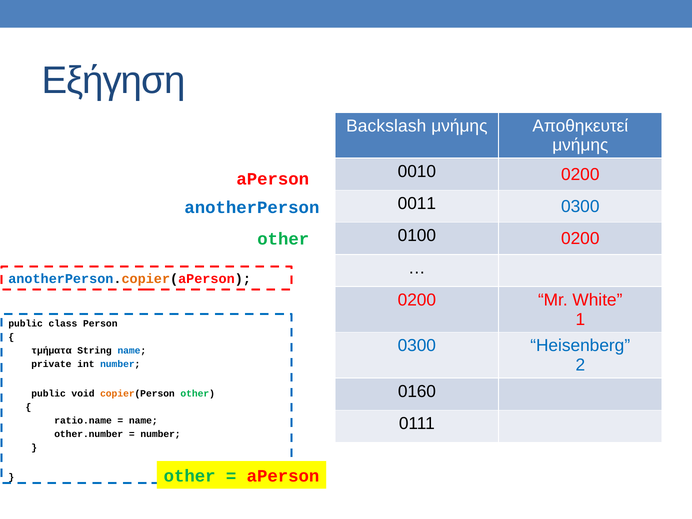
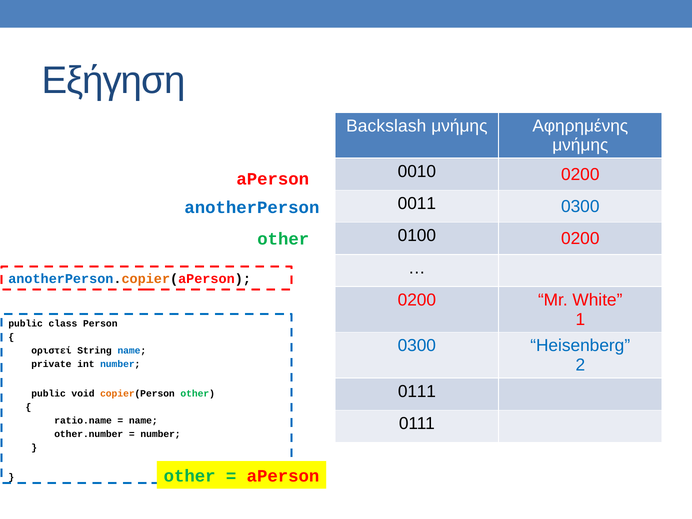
Αποθηκευτεί: Αποθηκευτεί -> Αφηρημένης (580, 126)
τμήματα: τμήματα -> οριστεί (51, 351)
0160: 0160 -> 0111 (417, 391)
